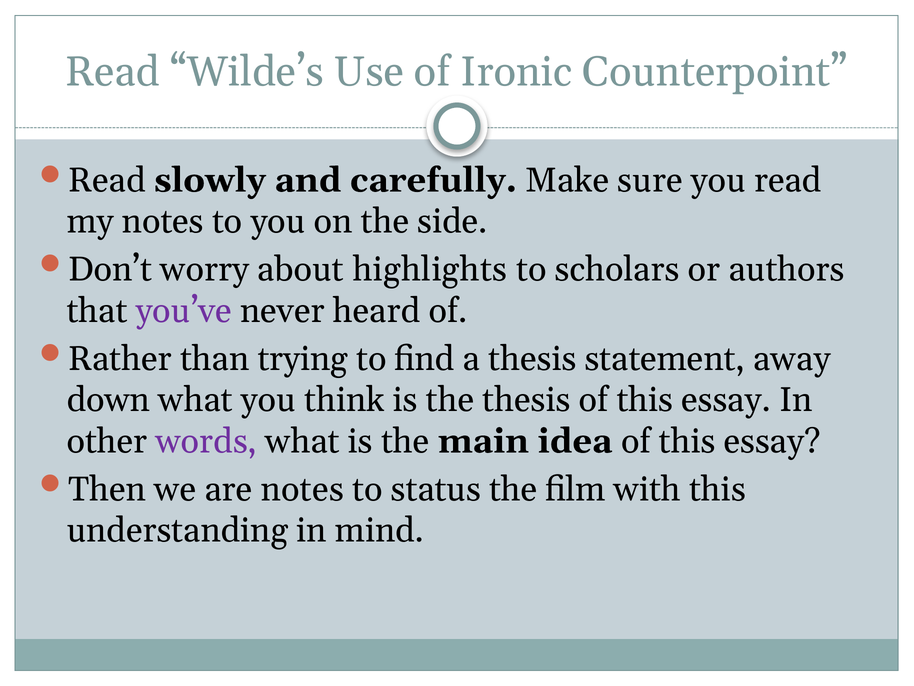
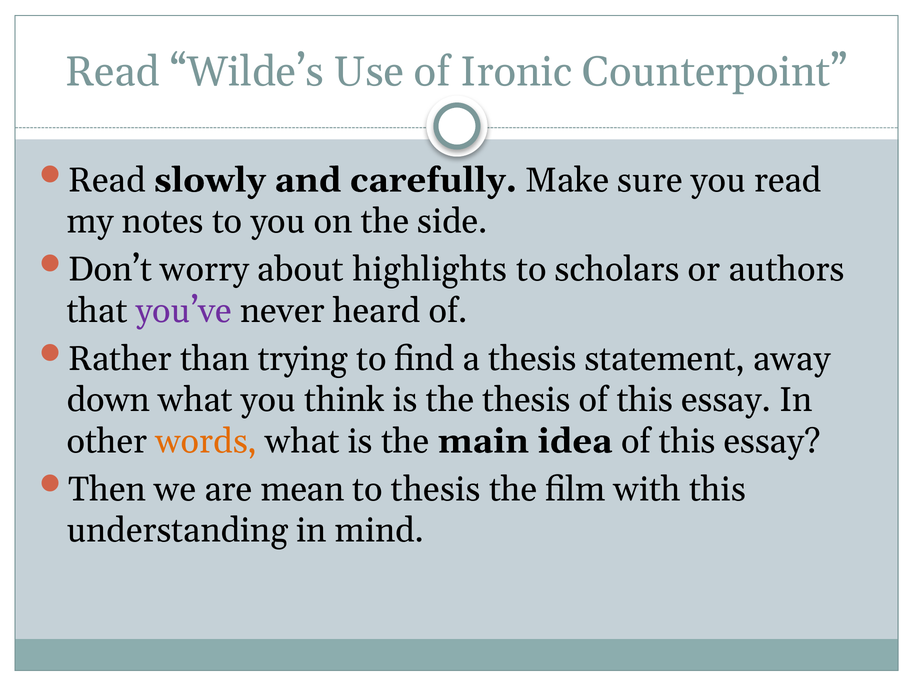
words colour: purple -> orange (206, 441)
are notes: notes -> mean (302, 489)
to status: status -> thesis (436, 489)
